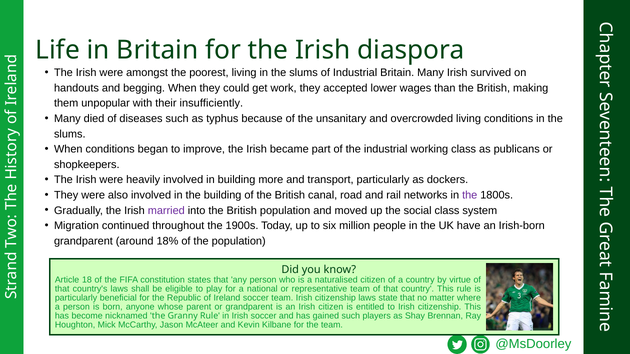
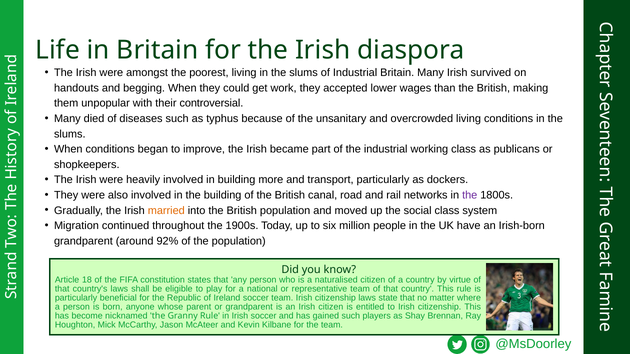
insufficiently: insufficiently -> controversial (211, 103)
married colour: purple -> orange (166, 211)
18%: 18% -> 92% (167, 241)
